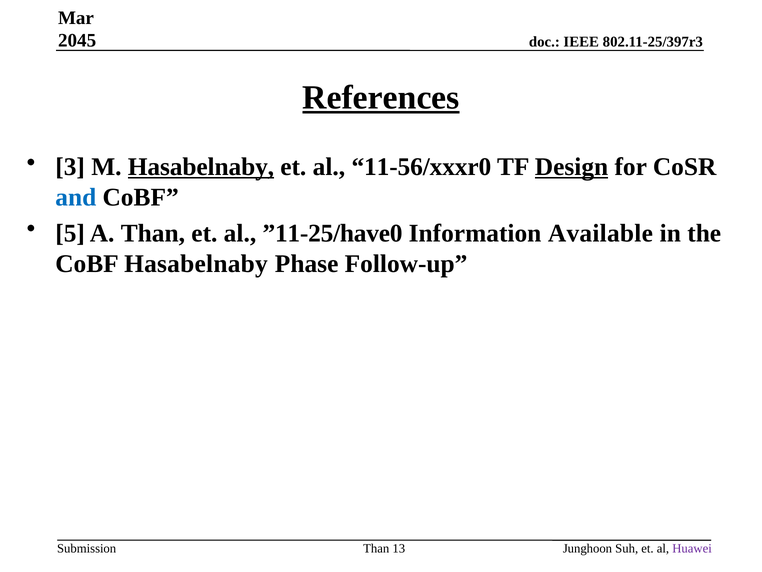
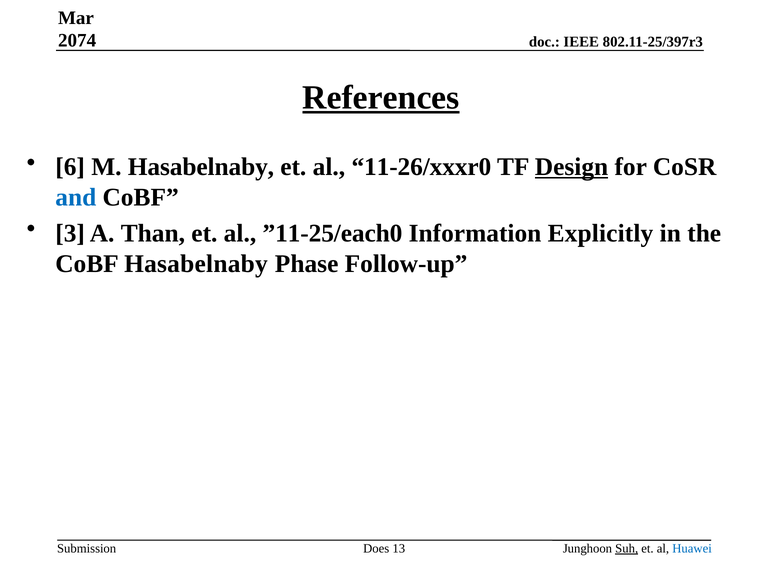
2045: 2045 -> 2074 (77, 41)
3: 3 -> 6 (70, 167)
Hasabelnaby underline: present -> none (201, 167)
11-56/xxxr0: 11-56/xxxr0 -> 11-26/xxxr0 (421, 167)
5: 5 -> 3 (70, 233)
”11-25/have0: ”11-25/have0 -> ”11-25/each0 (332, 233)
Available: Available -> Explicitly (600, 233)
Than: Than -> Does (376, 548)
Suh underline: none -> present (627, 548)
Huawei colour: purple -> blue (692, 548)
